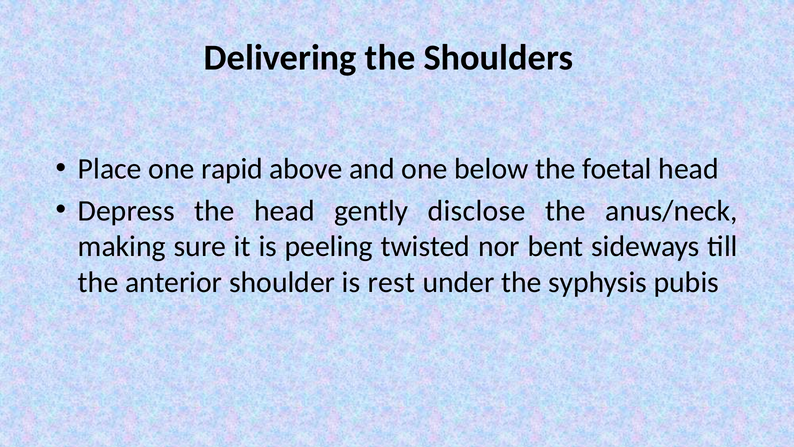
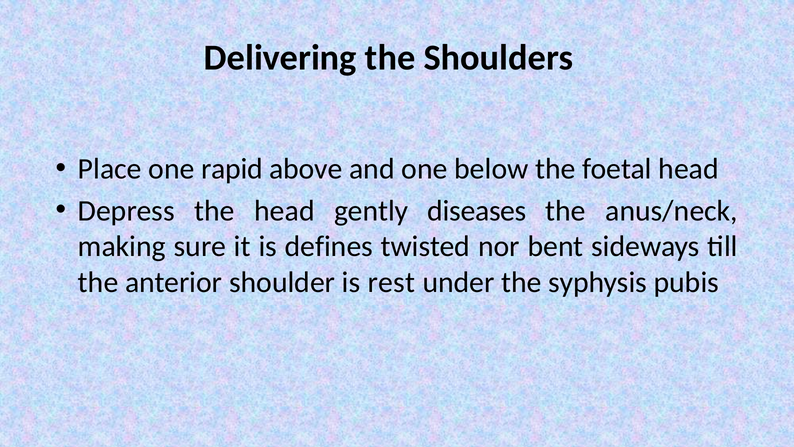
disclose: disclose -> diseases (477, 211)
peeling: peeling -> defines (329, 246)
